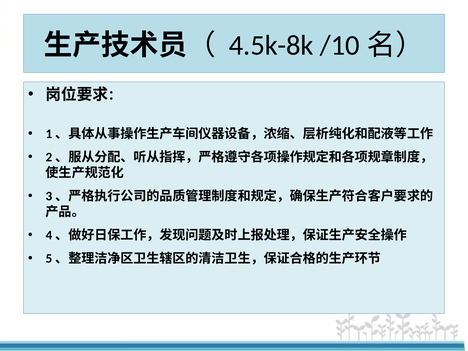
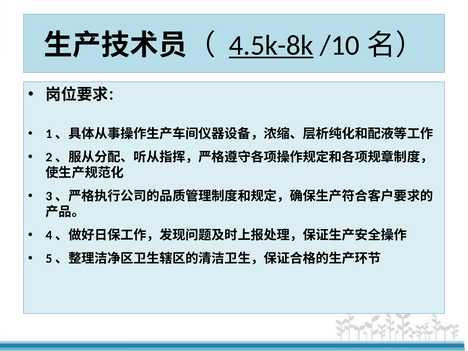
4.5k-8k underline: none -> present (271, 45)
